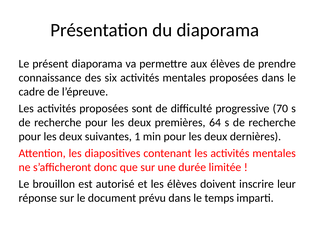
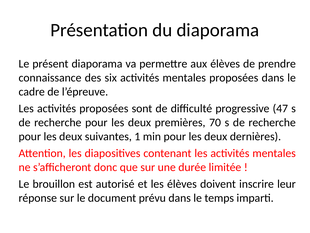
70: 70 -> 47 (280, 108)
64: 64 -> 70 (215, 122)
